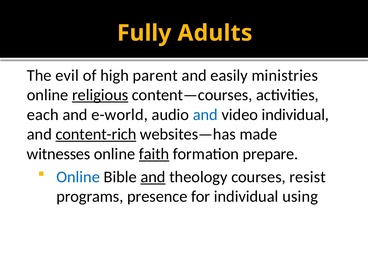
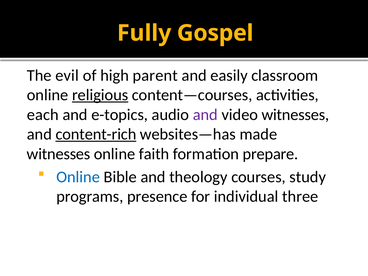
Adults: Adults -> Gospel (215, 33)
ministries: ministries -> classroom (285, 75)
e-world: e-world -> e-topics (120, 115)
and colour: blue -> purple (205, 115)
video individual: individual -> witnesses (295, 115)
faith underline: present -> none (154, 154)
and underline: present -> none (153, 177)
resist: resist -> study (308, 177)
using: using -> three (300, 197)
